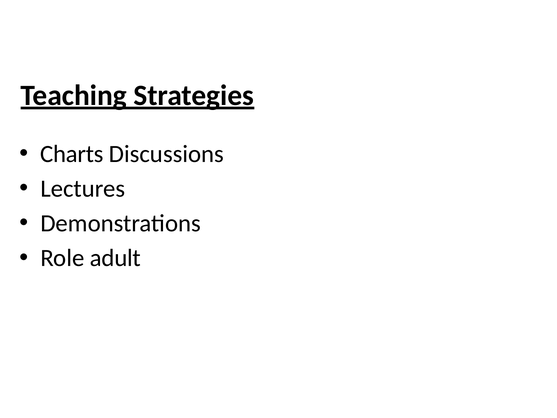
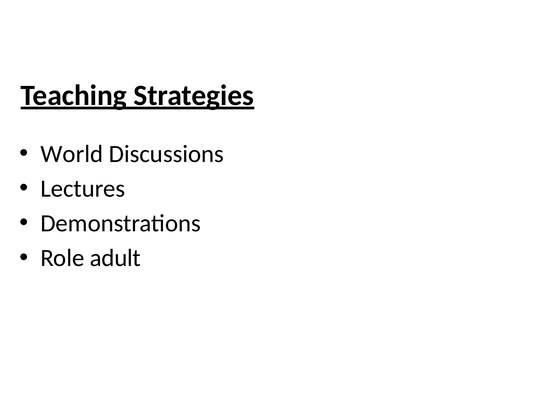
Charts: Charts -> World (72, 154)
